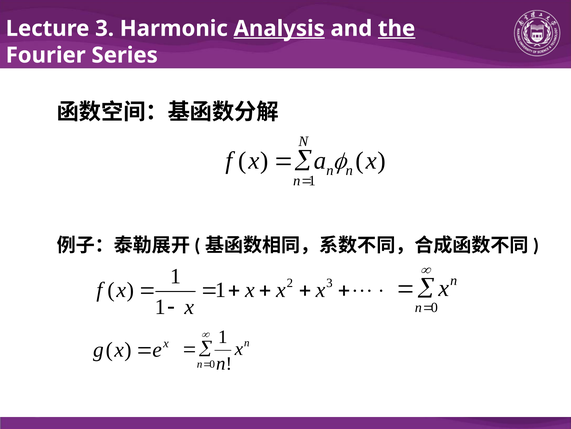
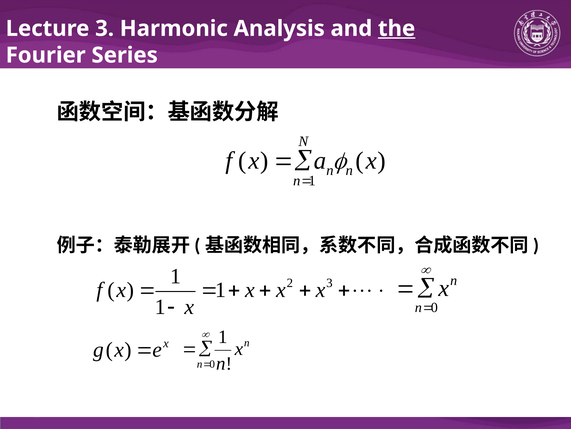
Analysis underline: present -> none (279, 28)
